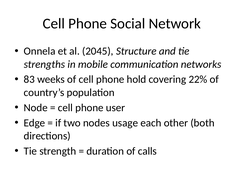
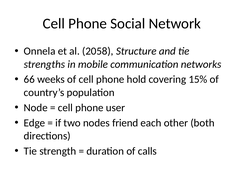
2045: 2045 -> 2058 (98, 51)
83: 83 -> 66 (29, 79)
22%: 22% -> 15% (198, 79)
usage: usage -> friend (125, 123)
